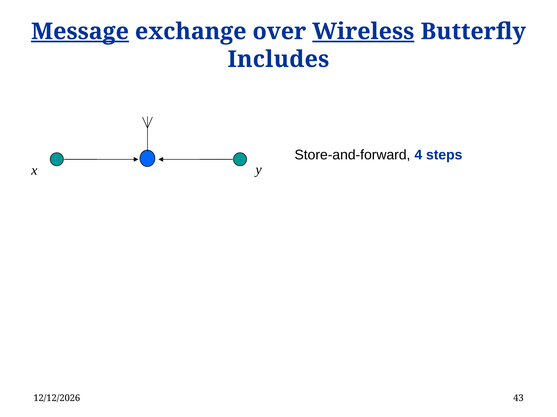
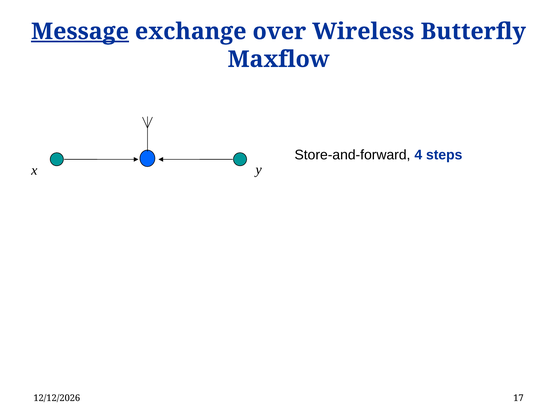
Wireless underline: present -> none (363, 32)
Includes: Includes -> Maxflow (279, 59)
43: 43 -> 17 (518, 399)
